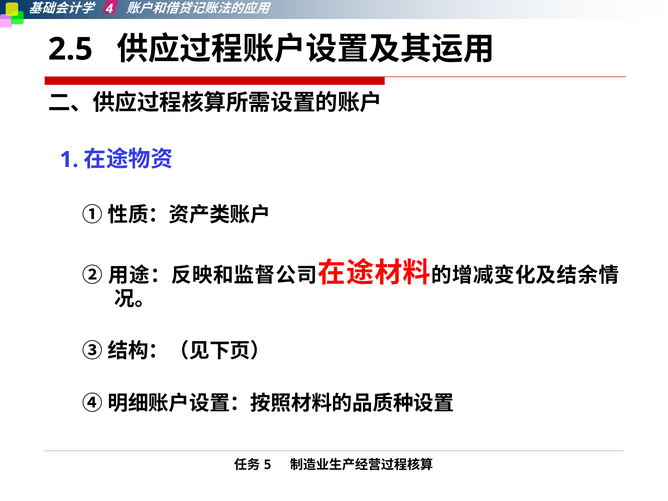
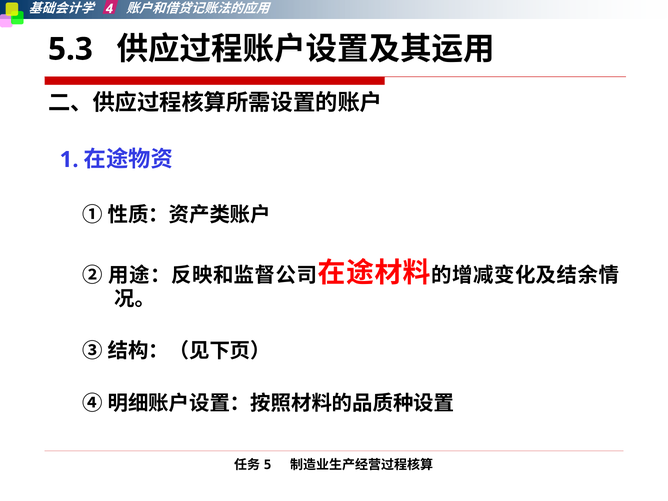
2.5: 2.5 -> 5.3 (70, 49)
